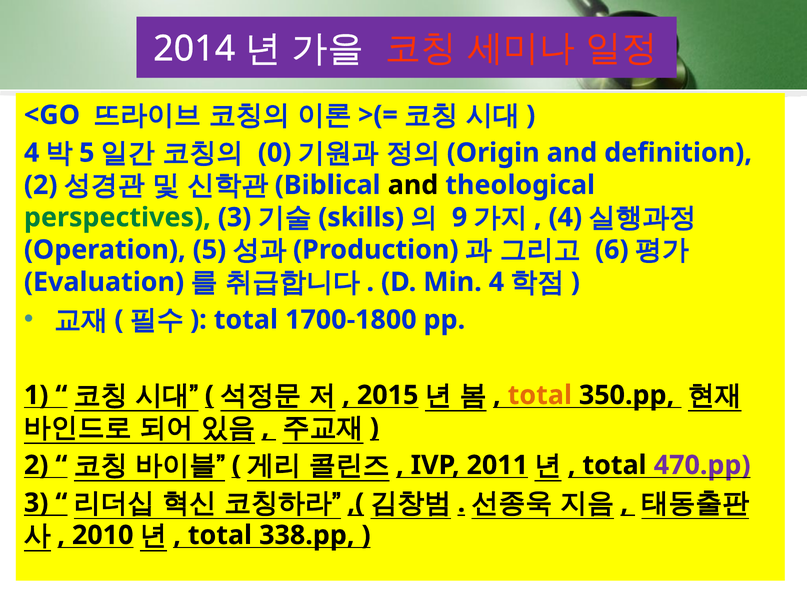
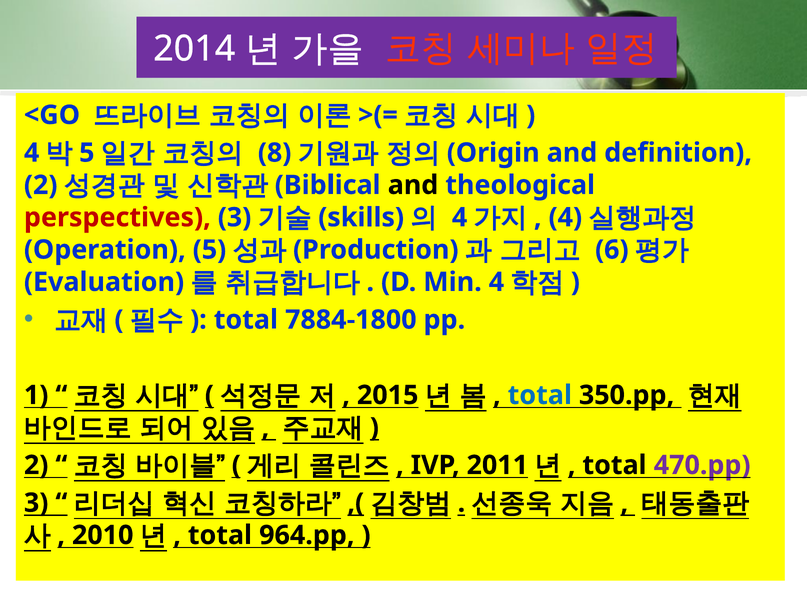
0: 0 -> 8 (275, 153)
perspectives colour: green -> red (117, 217)
9: 9 -> 4 (460, 217)
1700-1800: 1700-1800 -> 7884-1800 (351, 319)
total colour: orange -> blue (540, 395)
338.pp: 338.pp -> 964.pp (307, 535)
